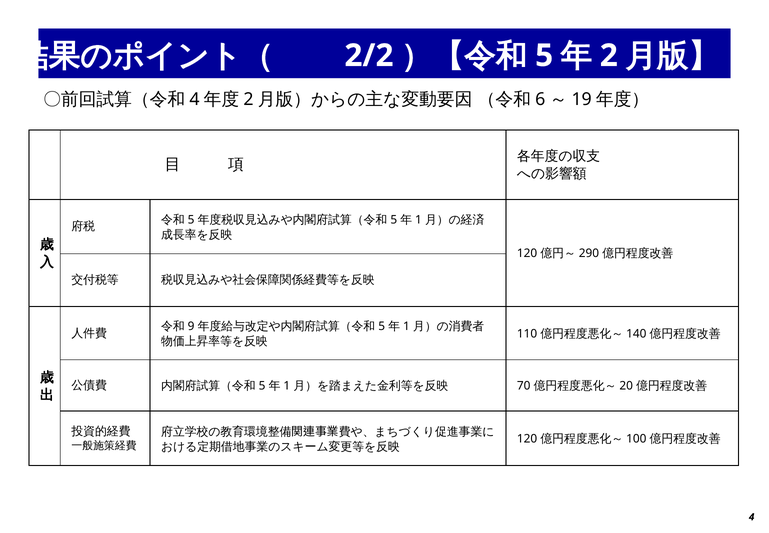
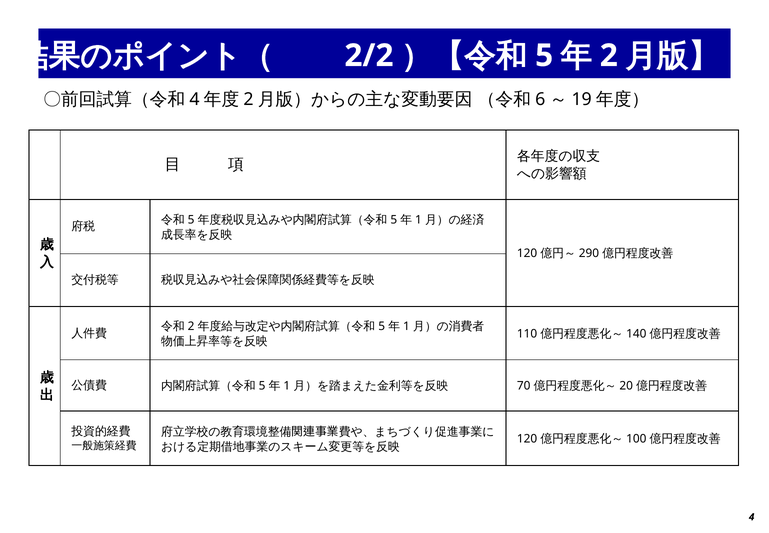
9: 9 -> 2 (191, 326)
